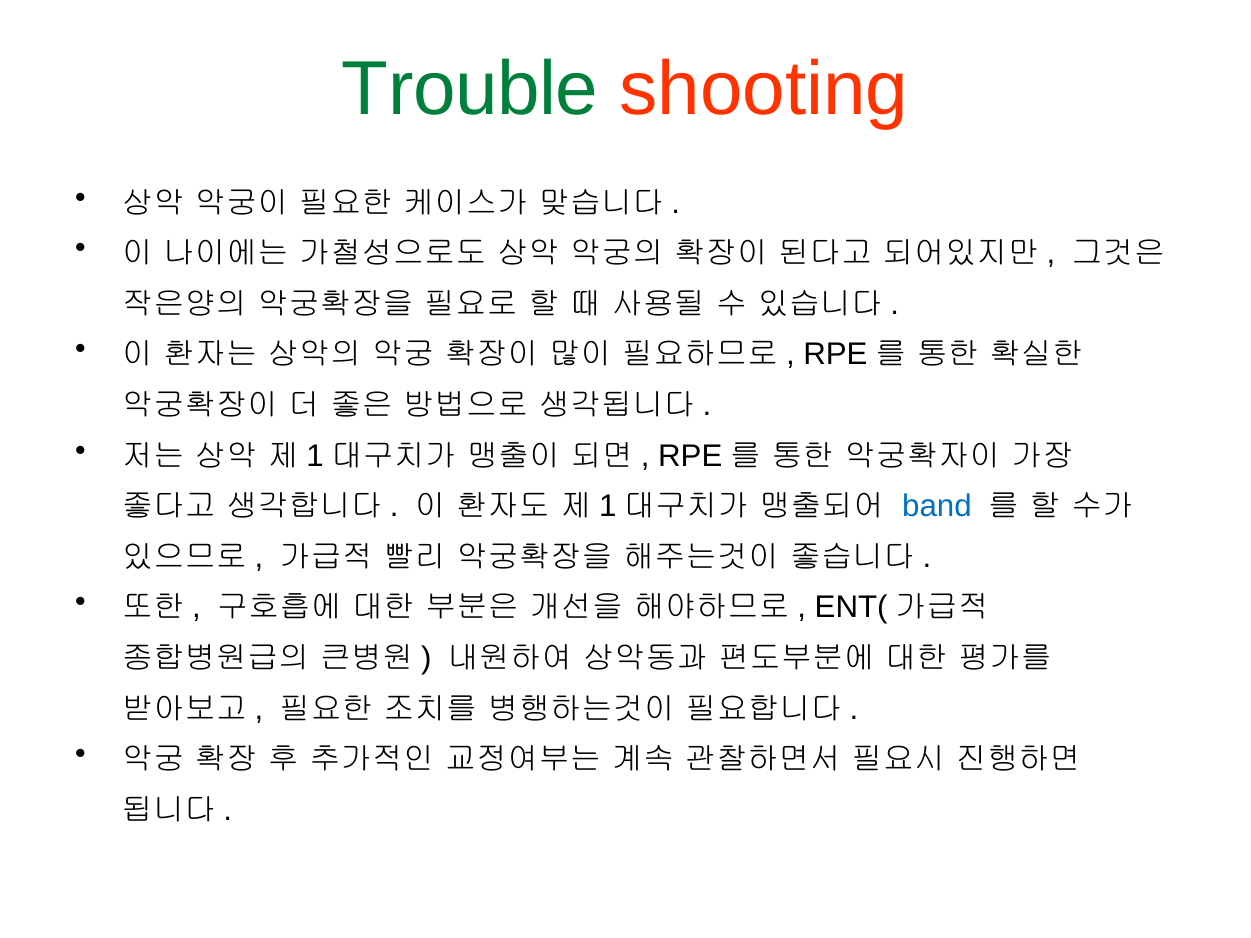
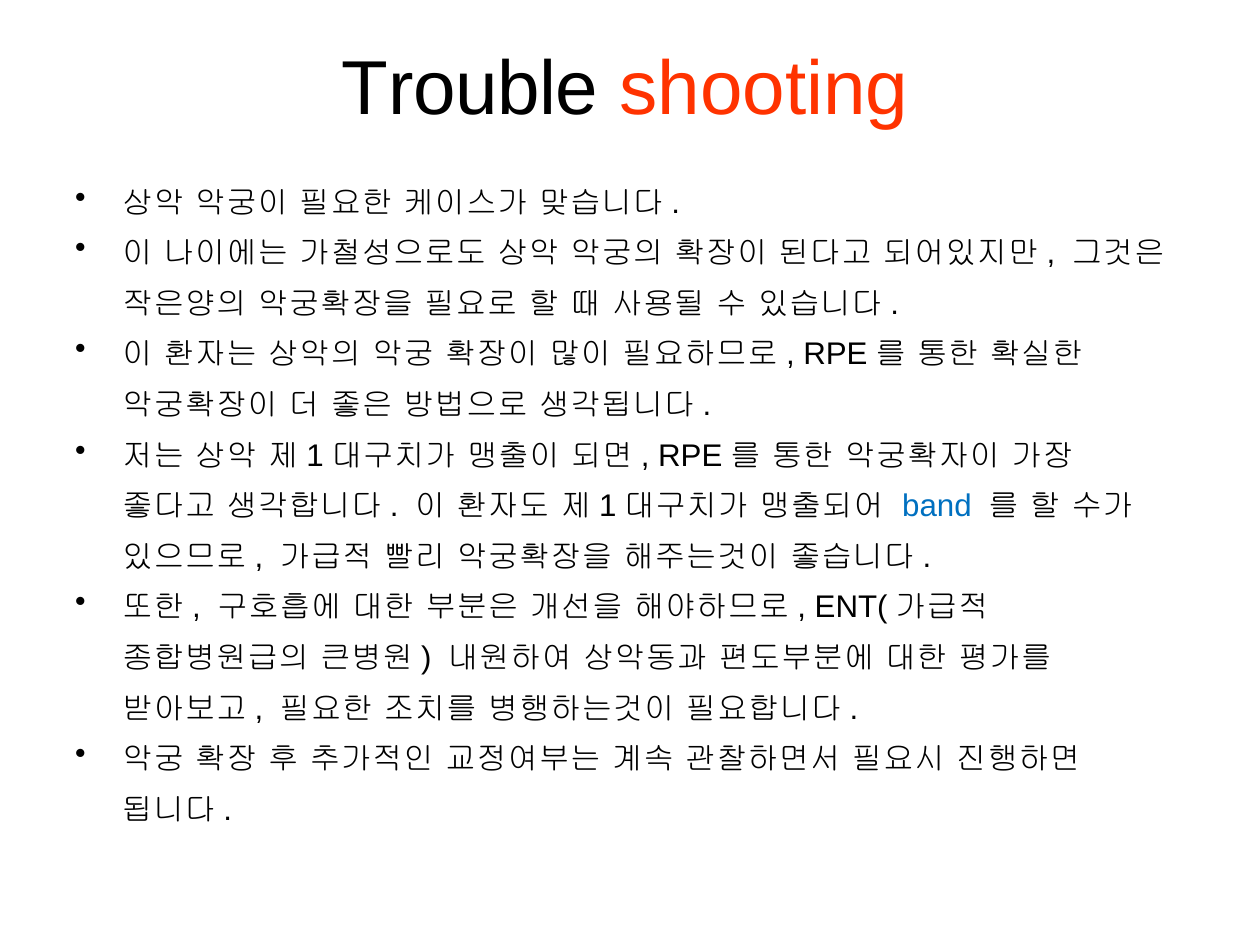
Trouble colour: green -> black (470, 90)
